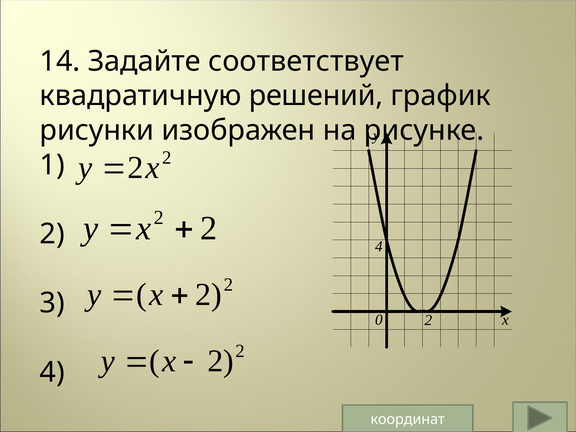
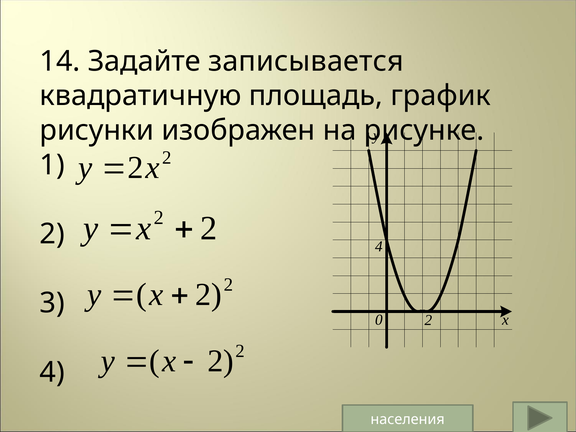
соответствует: соответствует -> записывается (306, 61)
решений: решений -> площадь (316, 96)
координат: координат -> населения (408, 419)
